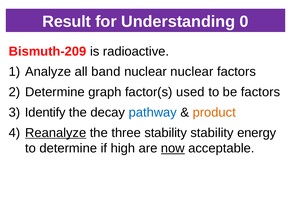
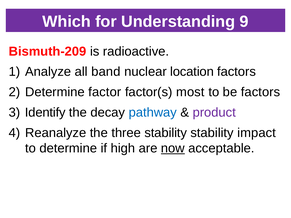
Result: Result -> Which (67, 22)
0: 0 -> 9 (244, 22)
nuclear nuclear: nuclear -> location (192, 72)
graph: graph -> factor (105, 92)
used: used -> most (190, 92)
product colour: orange -> purple (214, 113)
Reanalyze underline: present -> none (56, 133)
energy: energy -> impact (257, 133)
